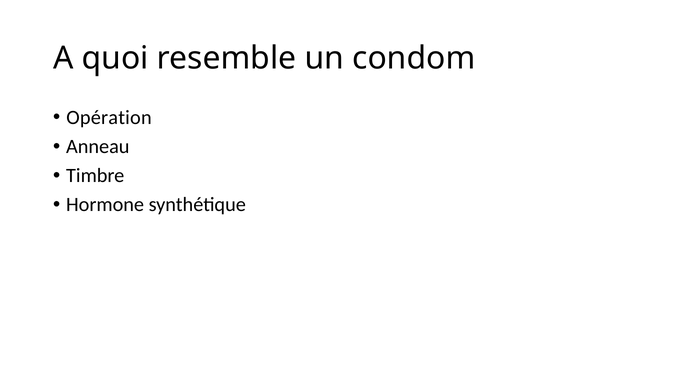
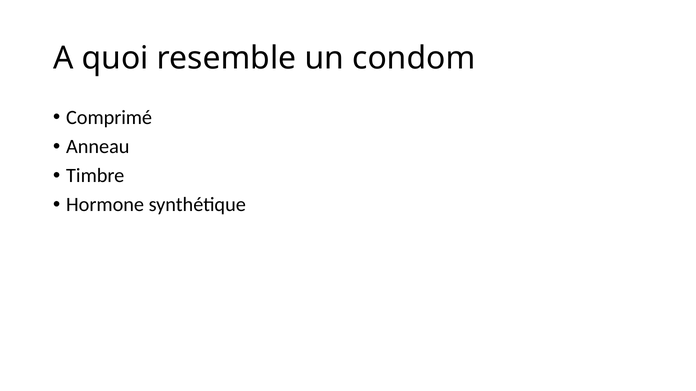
Opération: Opération -> Comprimé (109, 118)
